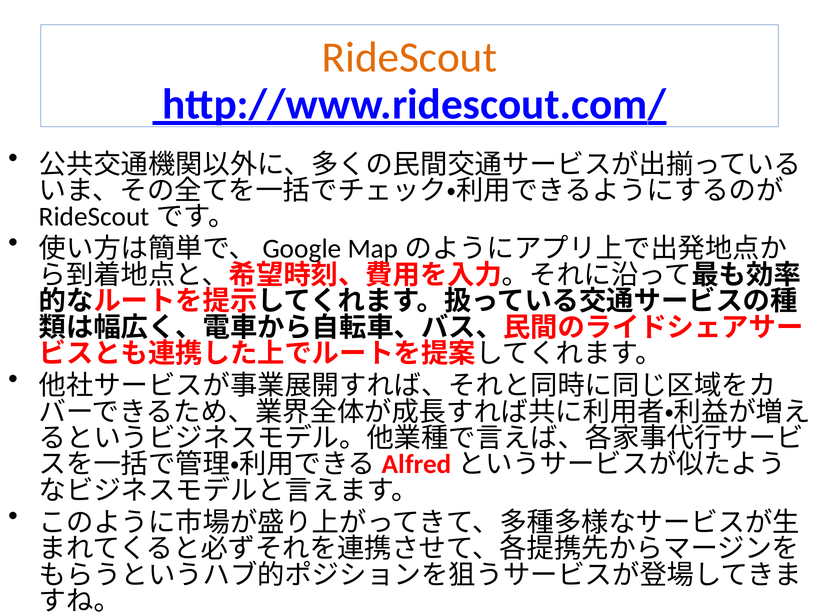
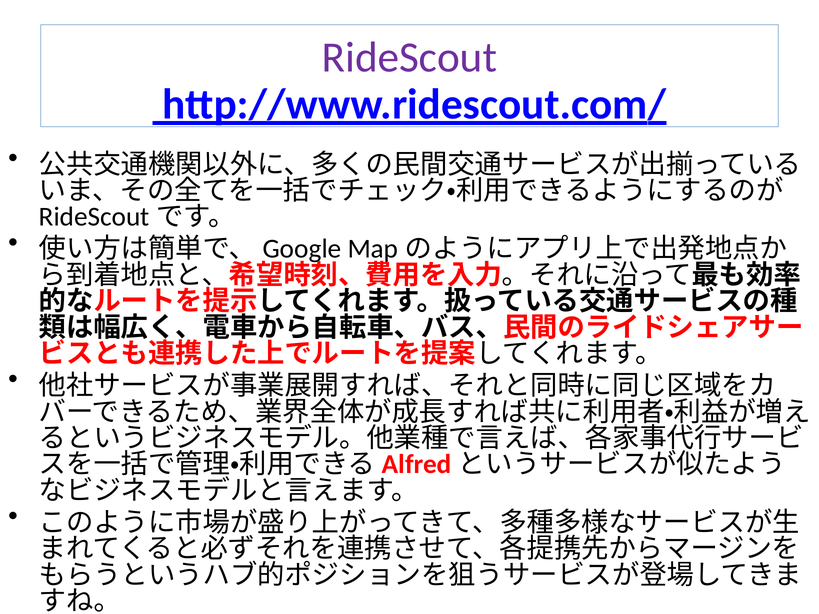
RideScout colour: orange -> purple (409, 58)
